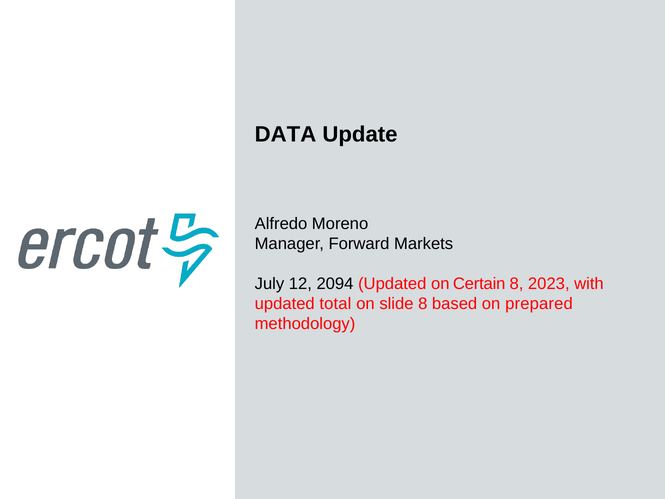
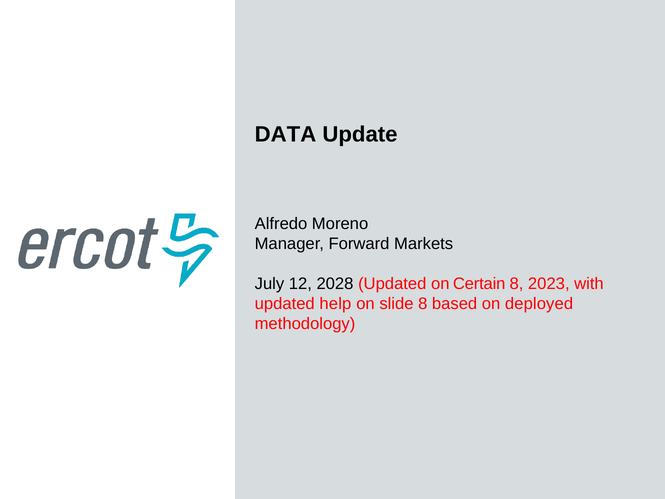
2094: 2094 -> 2028 (335, 284)
total: total -> help (335, 304)
prepared: prepared -> deployed (539, 304)
